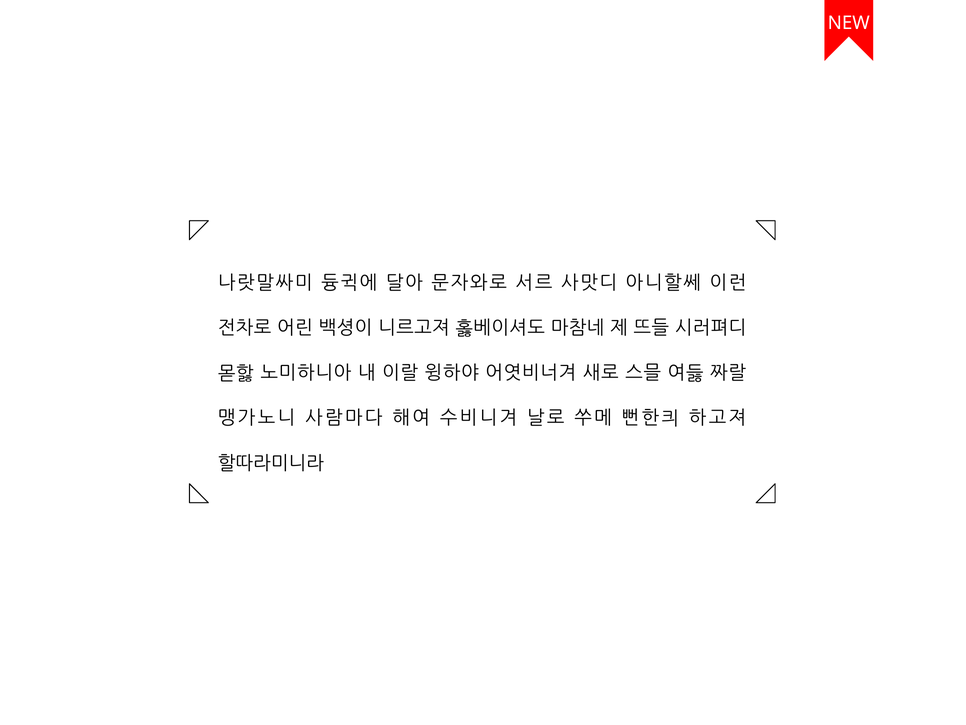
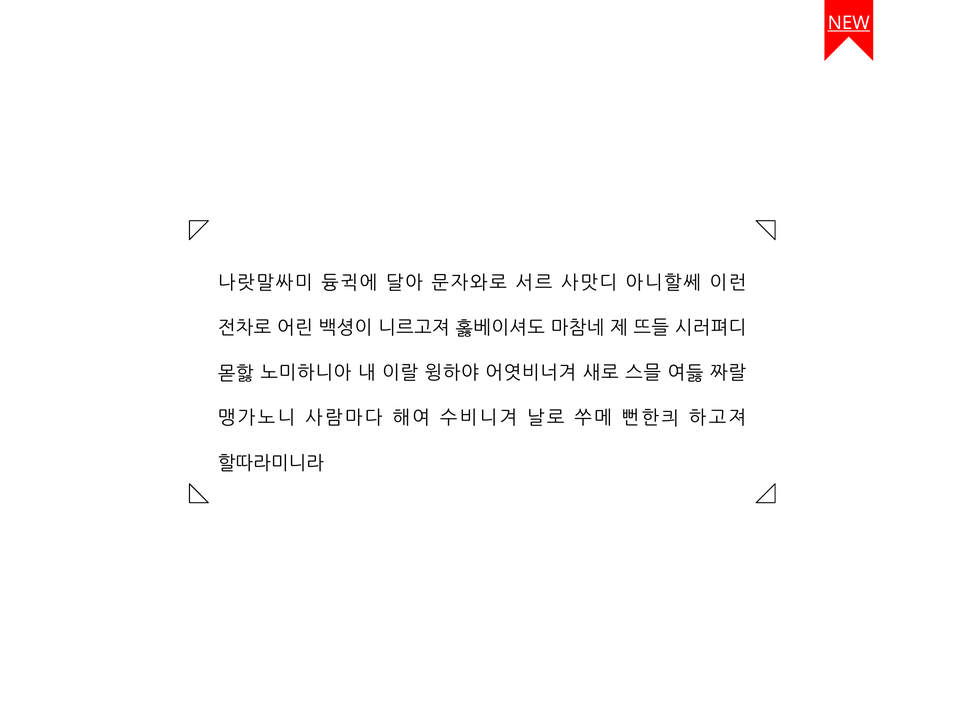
NEW underline: none -> present (849, 23)
